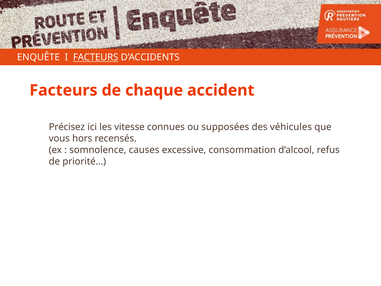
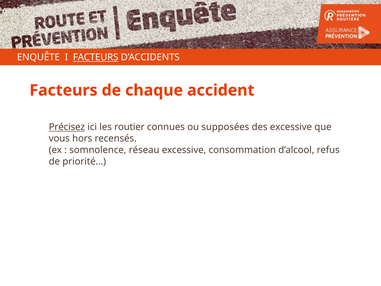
Précisez underline: none -> present (67, 127)
vitesse: vitesse -> routier (129, 127)
des véhicules: véhicules -> excessive (291, 127)
causes: causes -> réseau (144, 150)
